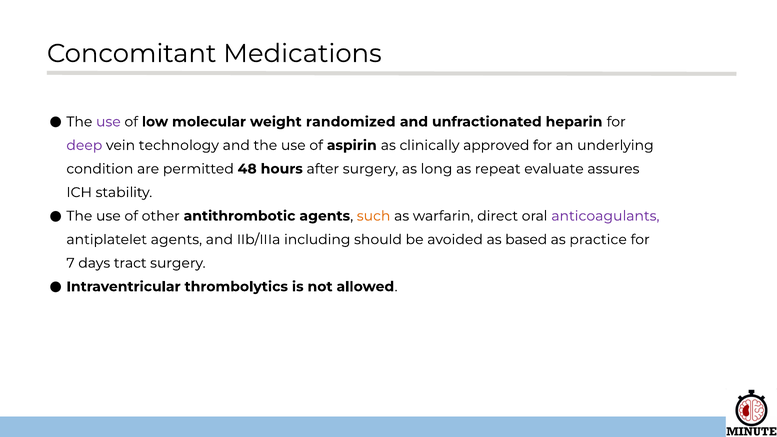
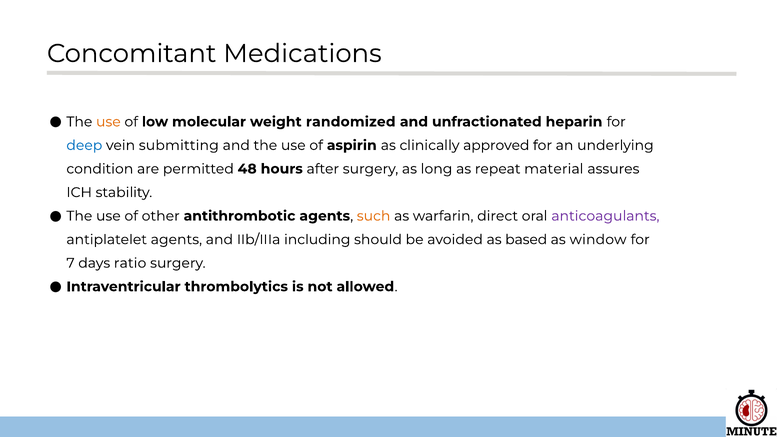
use colour: purple -> orange (108, 122)
deep colour: purple -> blue (84, 145)
technology: technology -> submitting (179, 145)
evaluate: evaluate -> material (554, 169)
practice: practice -> window (598, 240)
tract: tract -> ratio (130, 263)
